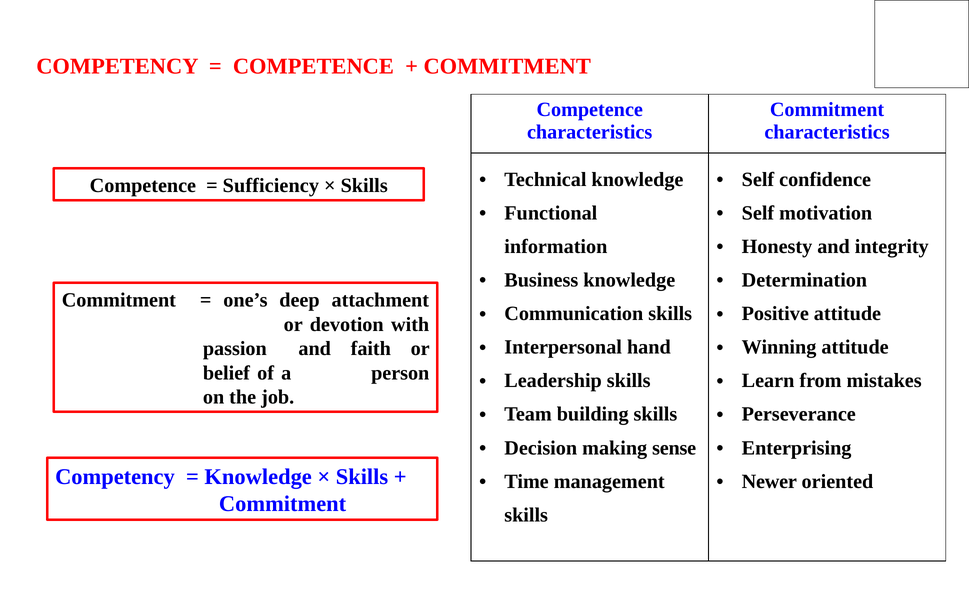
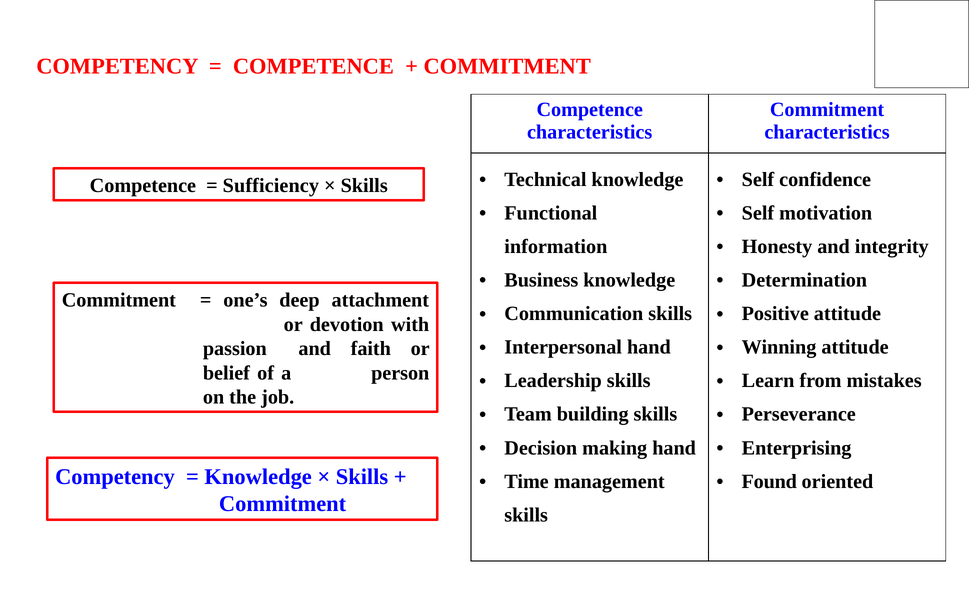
making sense: sense -> hand (674, 448)
Newer: Newer -> Found (769, 481)
